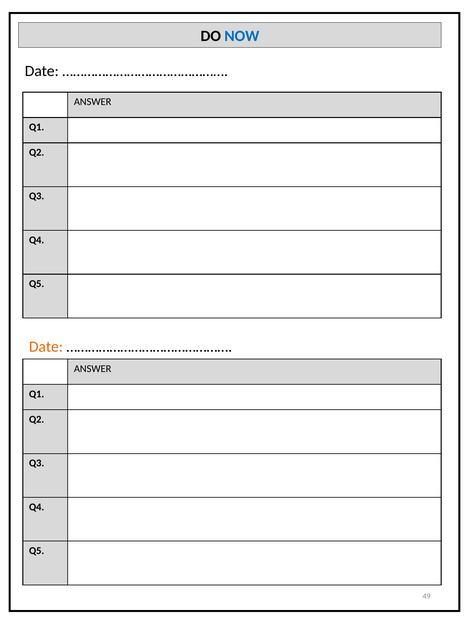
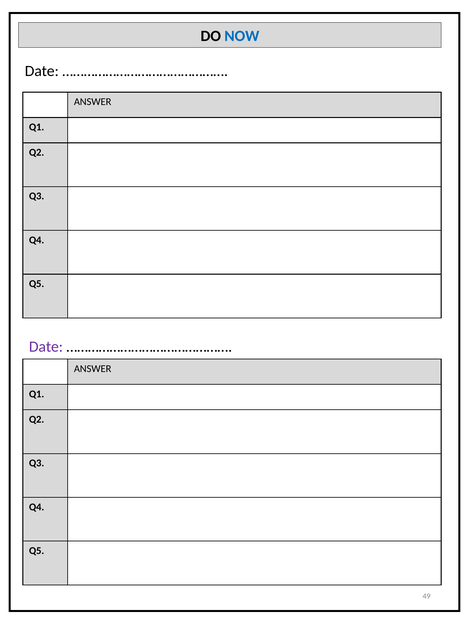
Date colour: orange -> purple (46, 347)
